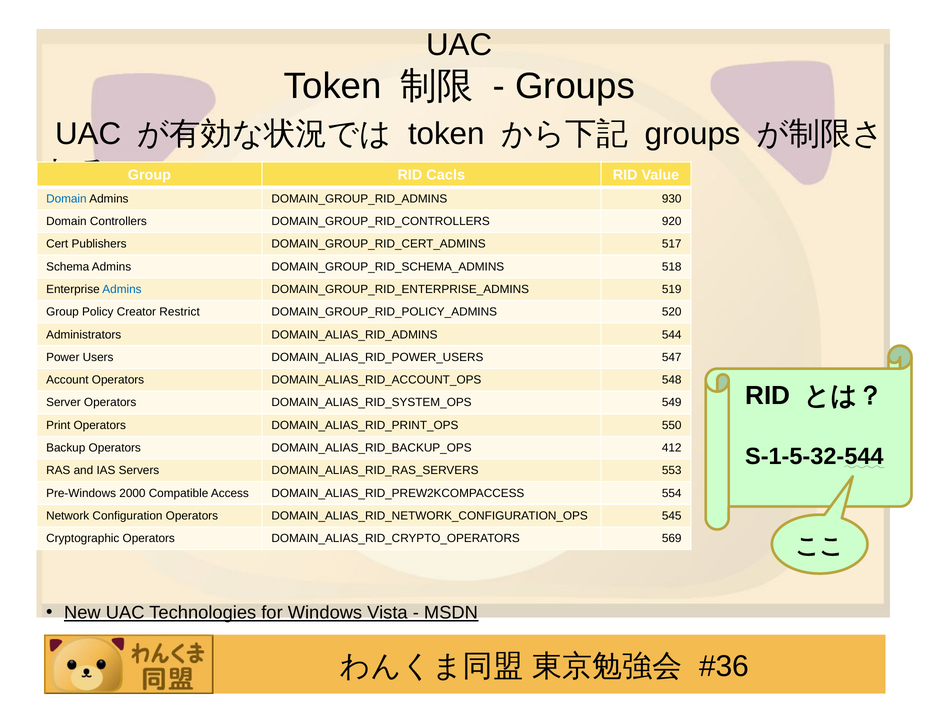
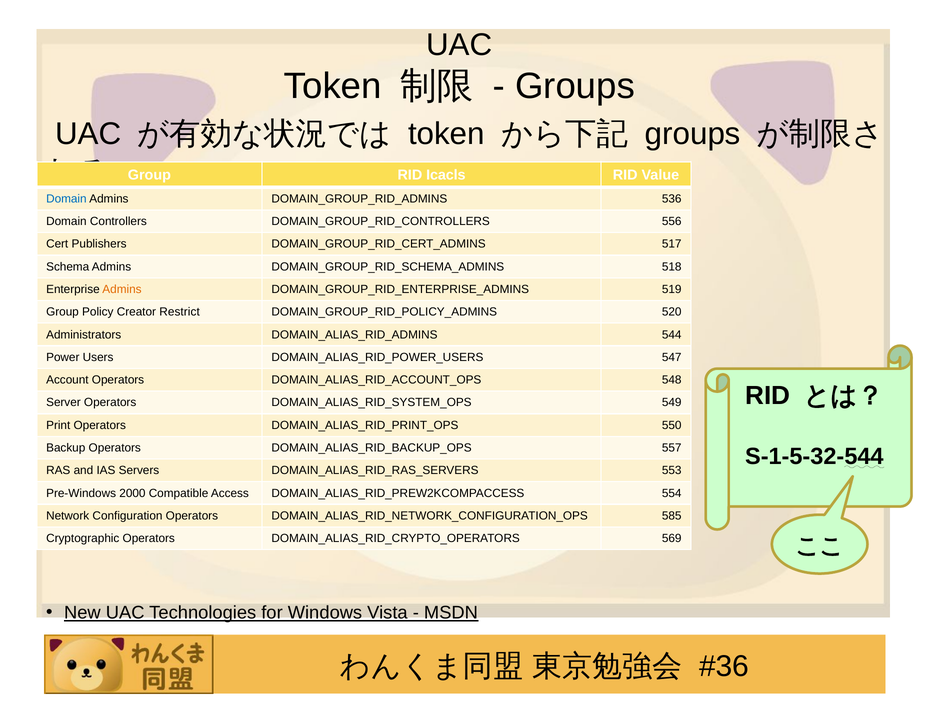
Cacls: Cacls -> Icacls (446, 175)
930: 930 -> 536 (672, 199)
920: 920 -> 556 (672, 221)
Admins colour: blue -> orange (122, 289)
412: 412 -> 557 (672, 448)
545: 545 -> 585 (672, 516)
